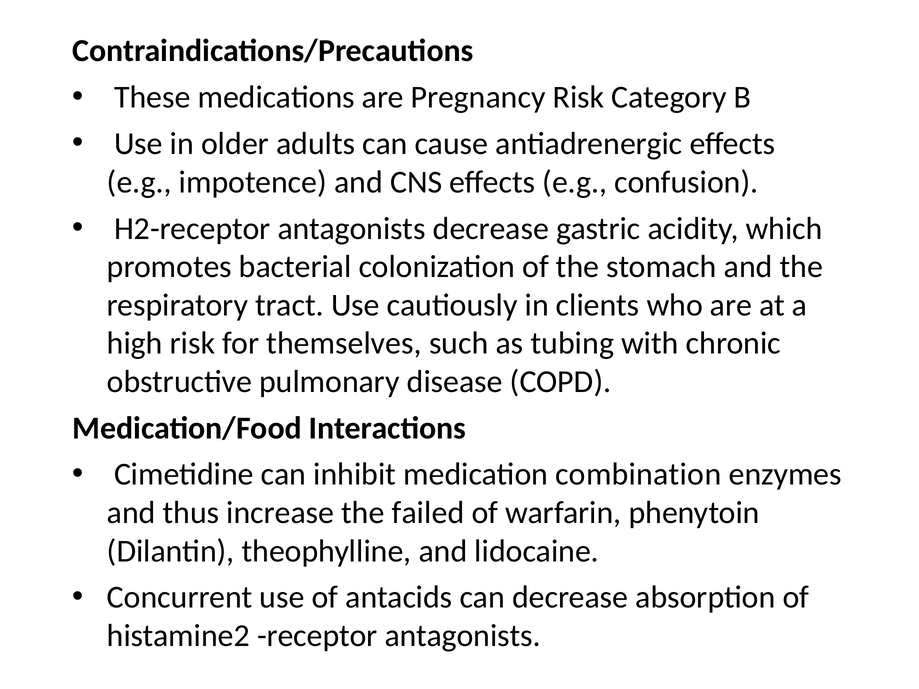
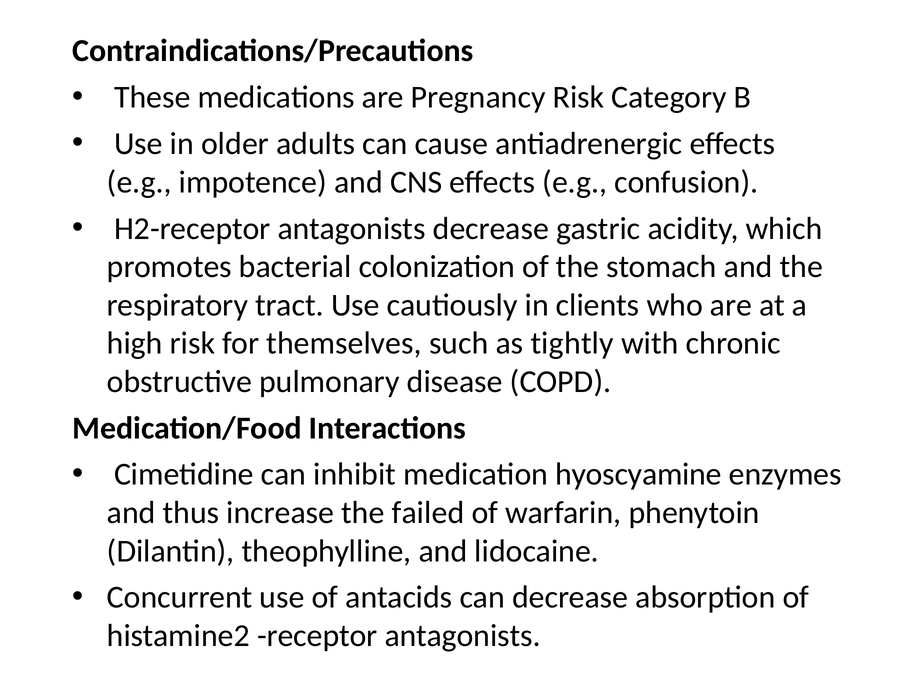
tubing: tubing -> tightly (572, 343)
combination: combination -> hyoscyamine (639, 475)
